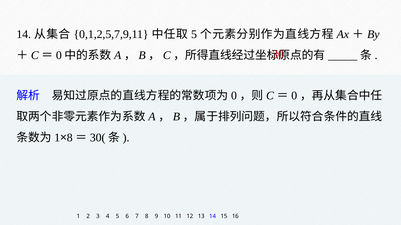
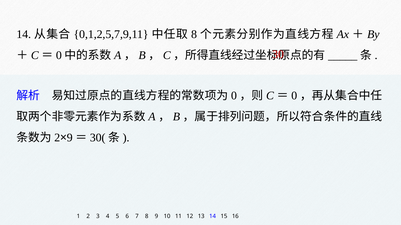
5: 5 -> 8 (194, 34)
1: 1 -> 2 (57, 138)
8: 8 -> 9 (70, 138)
